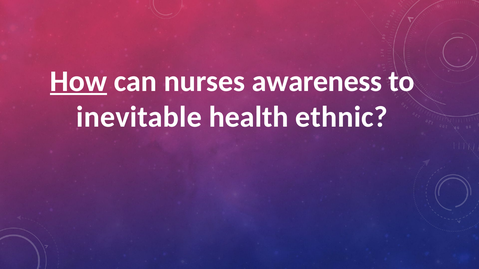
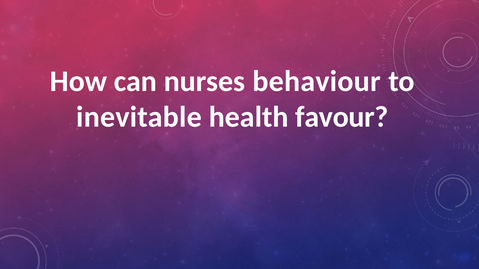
How underline: present -> none (78, 81)
awareness: awareness -> behaviour (317, 81)
ethnic: ethnic -> favour (342, 117)
